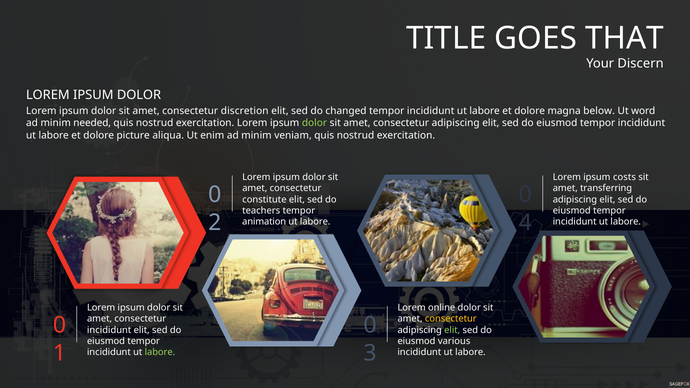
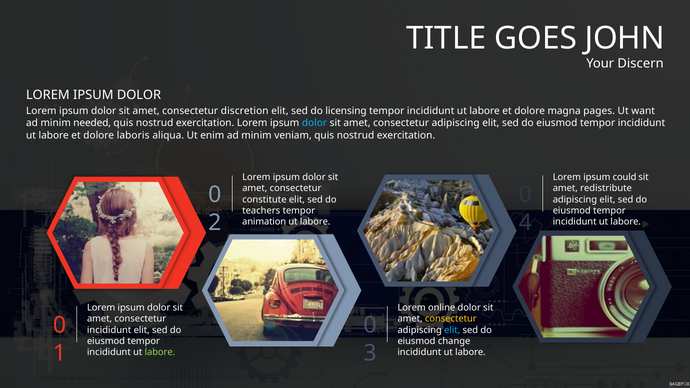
THAT: THAT -> JOHN (625, 38)
changed: changed -> licensing (346, 111)
below: below -> pages (599, 111)
word: word -> want (643, 111)
dolor colour: light green -> light blue (314, 123)
picture: picture -> laboris (133, 135)
costs: costs -> could (625, 177)
transferring: transferring -> redistribute (606, 188)
elit colour: light green -> light blue (452, 330)
various: various -> change (454, 341)
